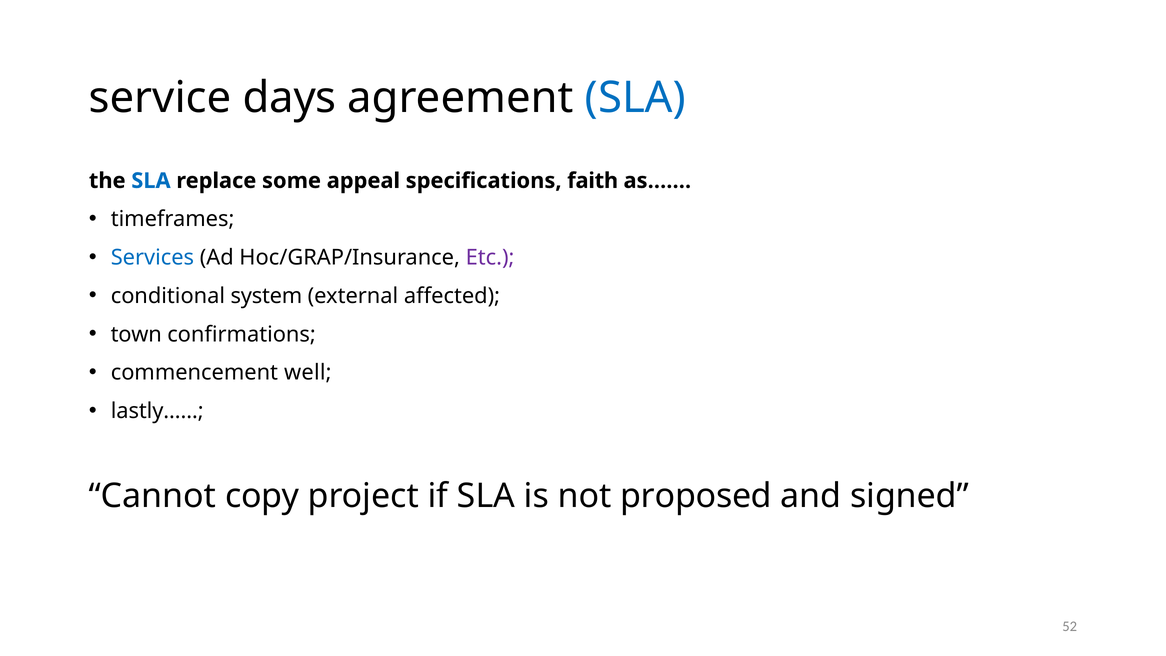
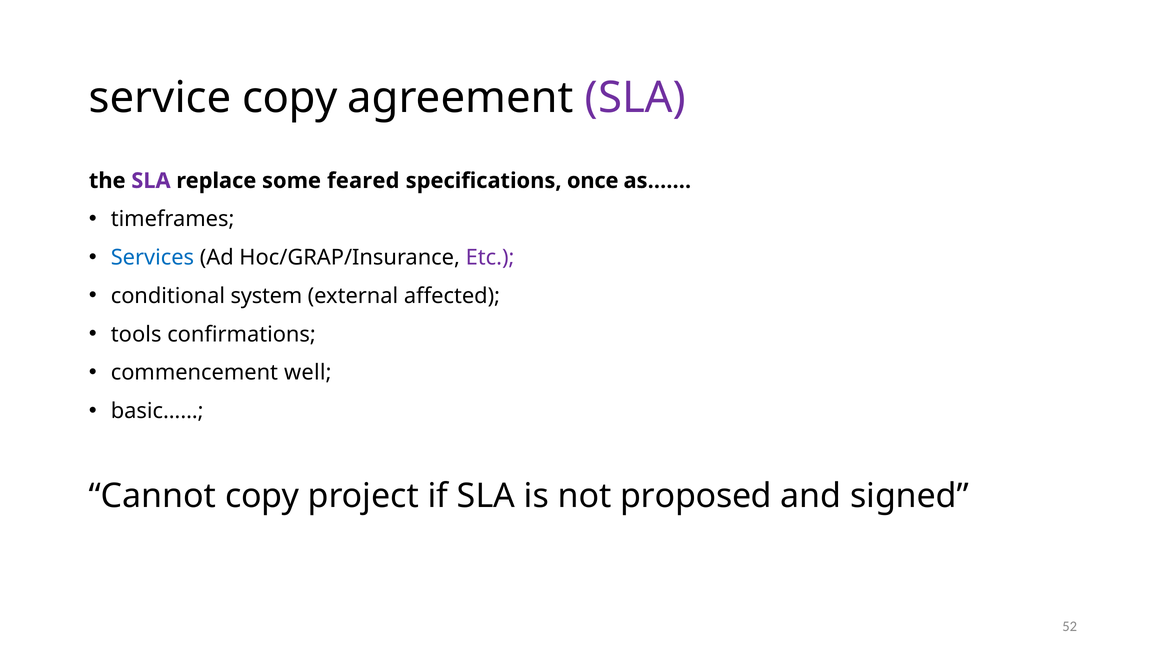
service days: days -> copy (290, 98)
SLA colour: blue -> purple (635, 98)
SLA colour: blue -> purple (151, 181)
appeal: appeal -> feared (363, 181)
faith: faith -> once (593, 181)
town: town -> tools (136, 334)
lastly……: lastly…… -> basic…… (157, 411)
